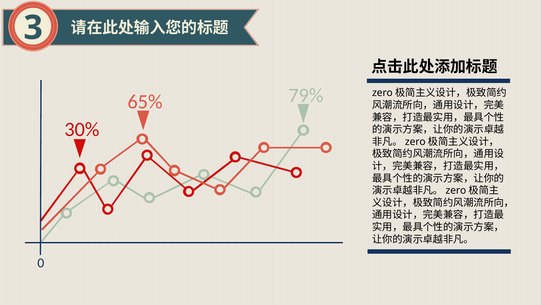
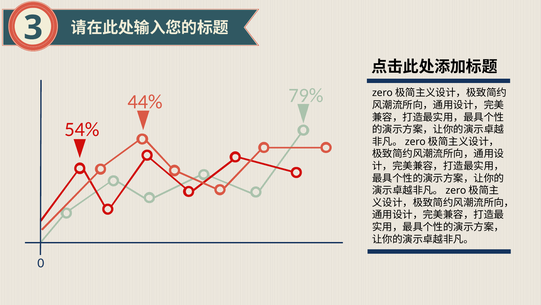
65%: 65% -> 44% (145, 102)
30%: 30% -> 54% (82, 129)
